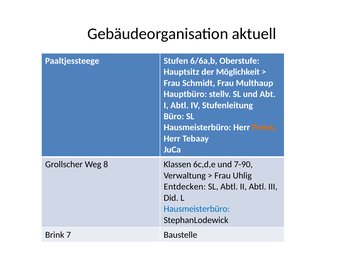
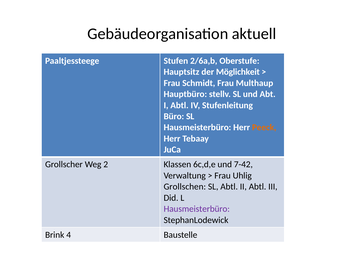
6/6a,b: 6/6a,b -> 2/6a,b (204, 61)
8: 8 -> 2 (106, 164)
7-90: 7-90 -> 7-42 (243, 164)
Entdecken: Entdecken -> Grollschen (185, 187)
Hausmeisterbüro colour: blue -> purple (197, 209)
7: 7 -> 4 (69, 235)
